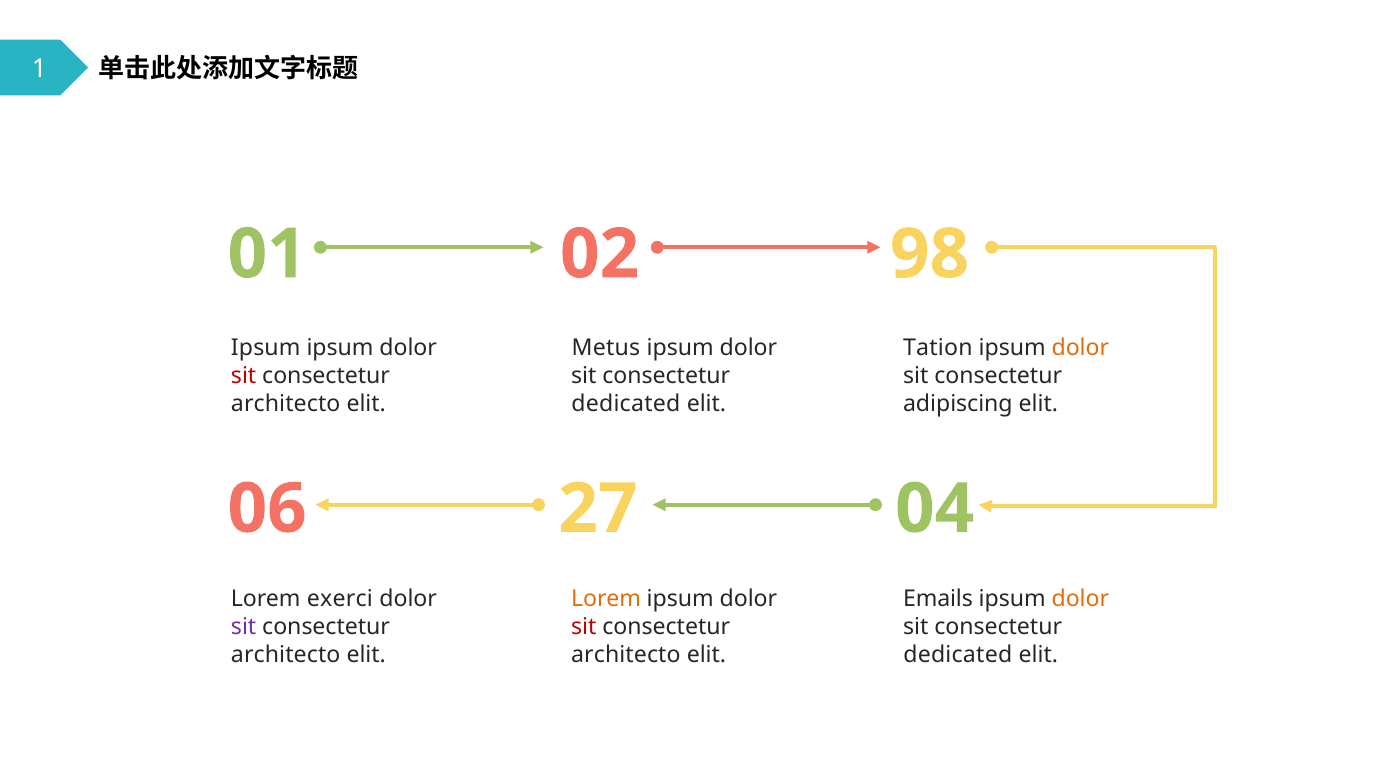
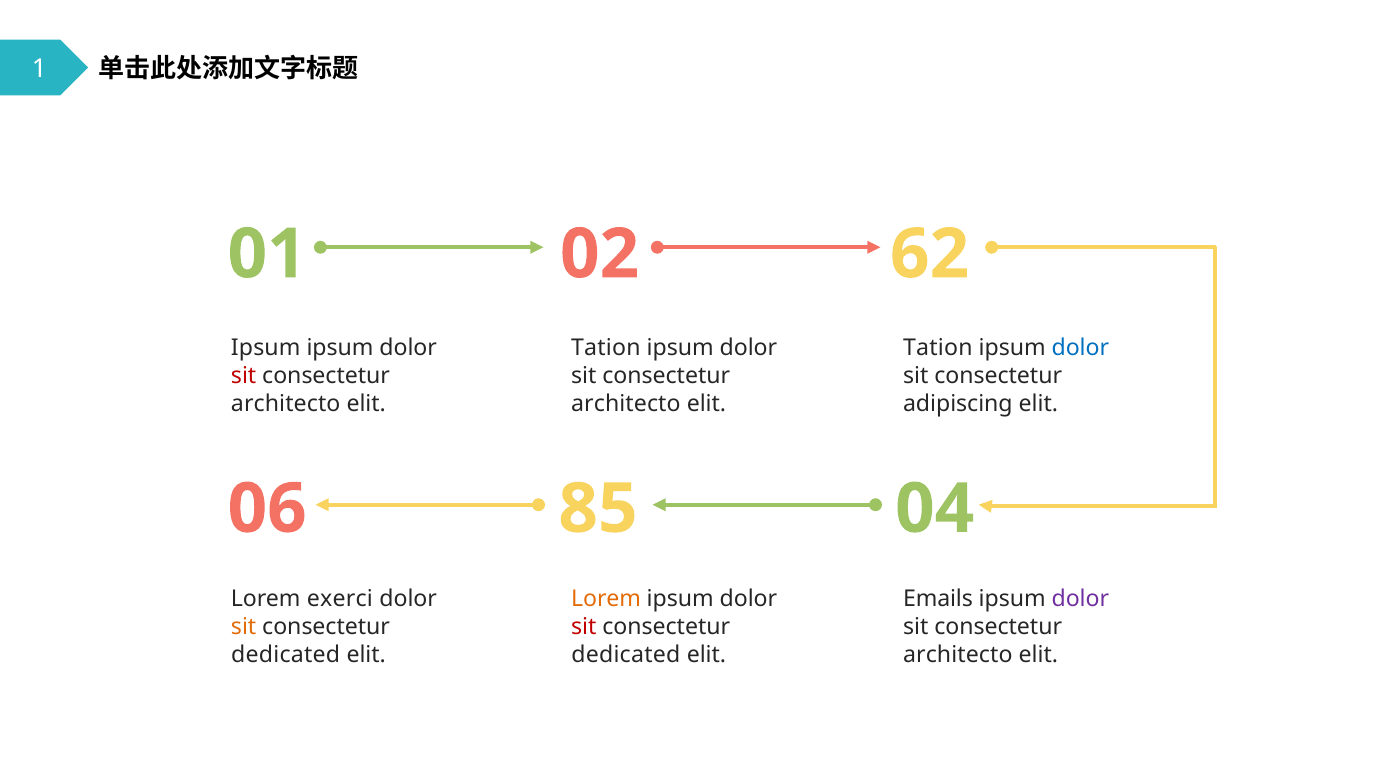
98: 98 -> 62 (930, 254)
Metus: Metus -> Tation (606, 348)
dolor colour: orange -> blue (1080, 348)
dedicated: dedicated -> architecto (626, 403)
27: 27 -> 85 (598, 509)
dolor colour: orange -> purple (1080, 599)
sit colour: purple -> orange (244, 626)
architecto: architecto -> dedicated (286, 654)
architecto: architecto -> dedicated (626, 654)
dedicated: dedicated -> architecto (958, 654)
